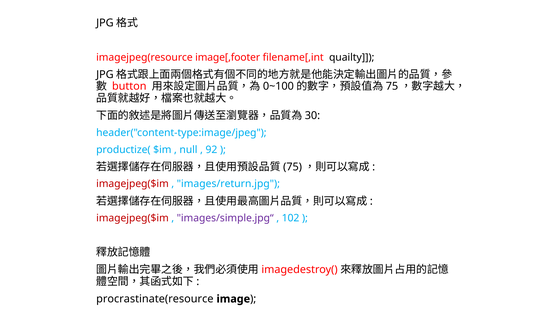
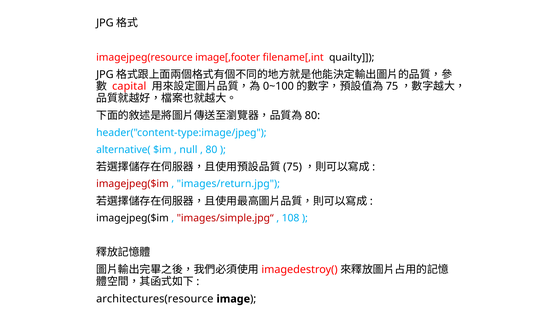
button: button -> capital (129, 86)
30: 30 -> 80 (312, 116)
productize(: productize( -> alternative( (123, 150)
92: 92 -> 80 (211, 150)
imagejpeg($im colour: red -> black (132, 218)
images/simple.jpg“ colour: purple -> red (225, 218)
102: 102 -> 108 (291, 218)
procrastinate(resource: procrastinate(resource -> architectures(resource (155, 299)
